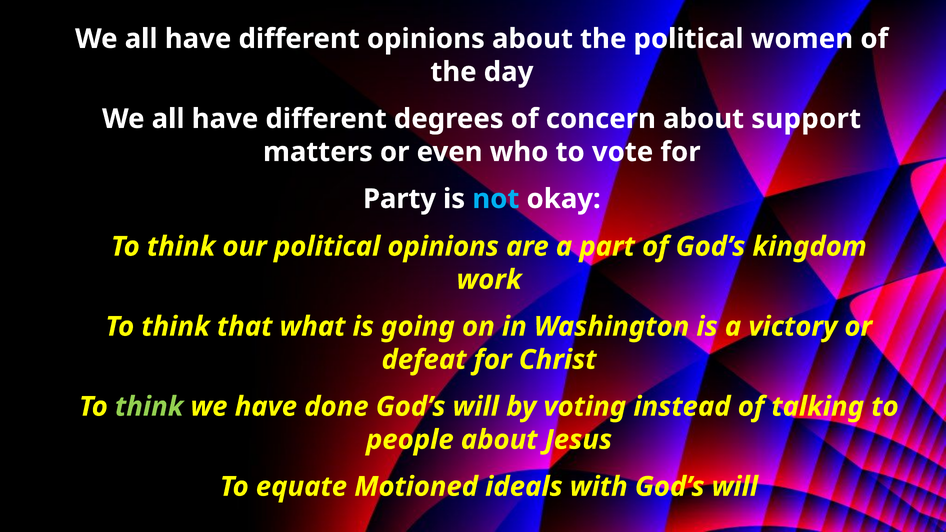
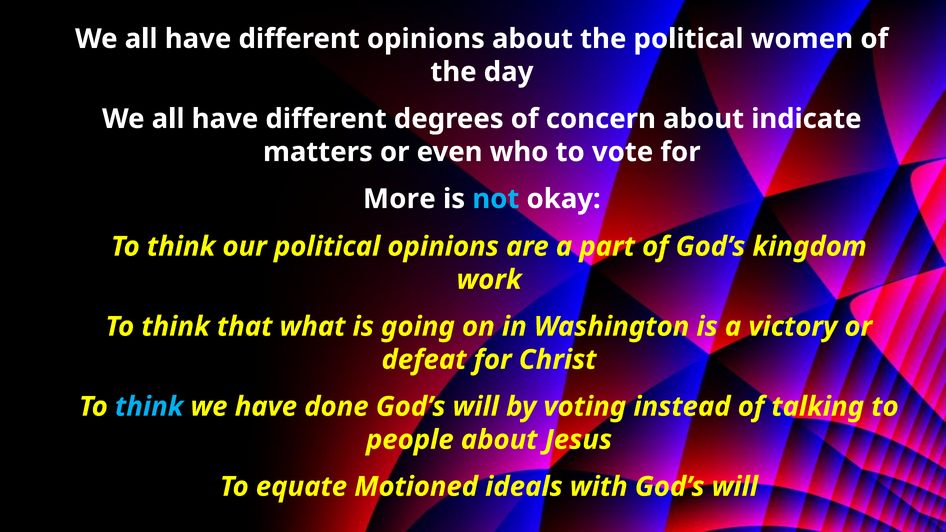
support: support -> indicate (806, 119)
Party: Party -> More (399, 199)
think colour: light green -> light blue (149, 407)
